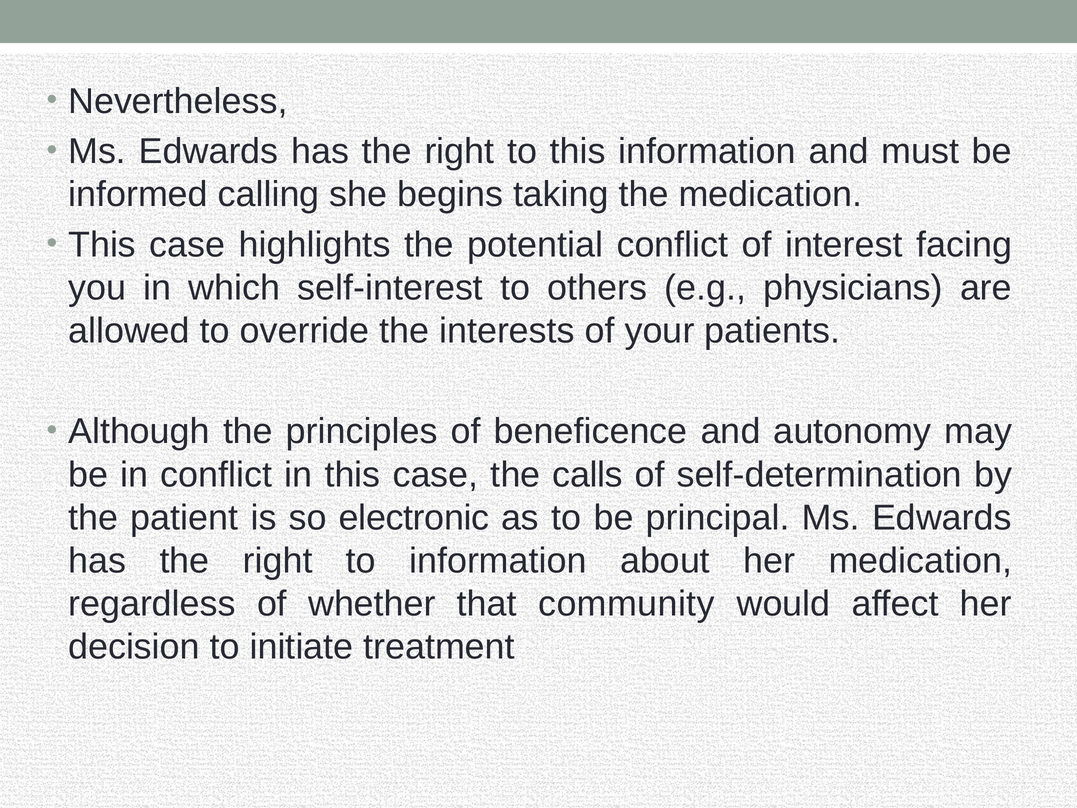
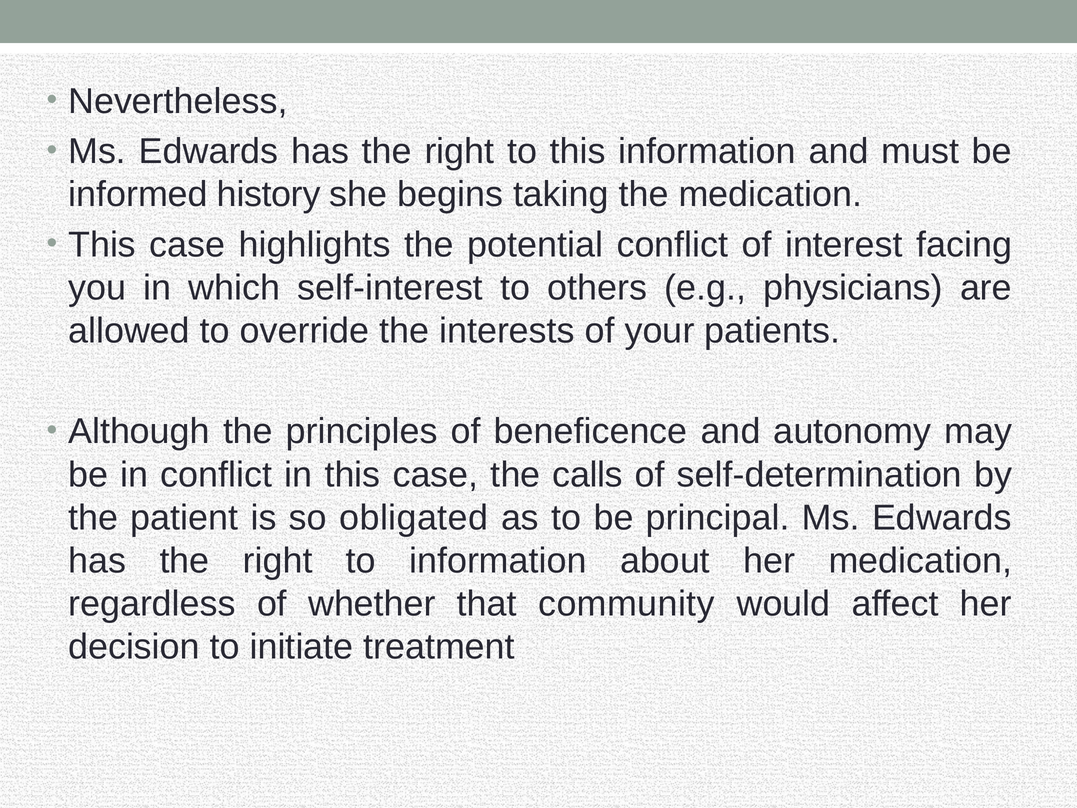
calling: calling -> history (269, 195)
electronic: electronic -> obligated (414, 518)
